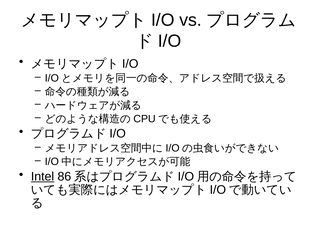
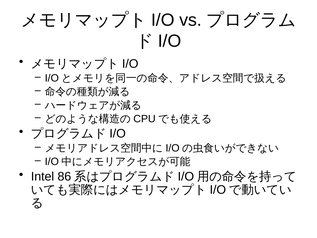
Intel underline: present -> none (43, 176)
